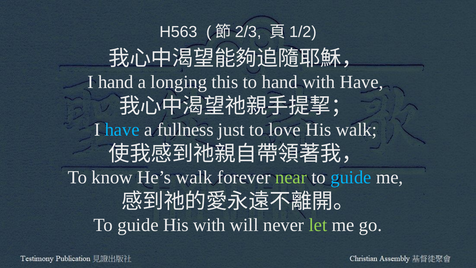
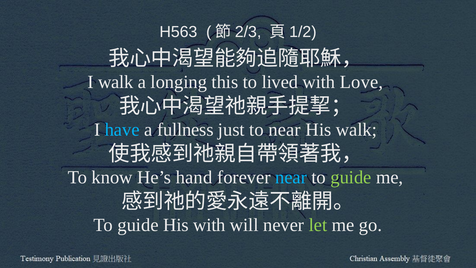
I hand: hand -> walk (116, 82)
to hand: hand -> lived (280, 82)
with Have: Have -> Love (361, 82)
to love: love -> near (285, 130)
He’s walk: walk -> hand (194, 177)
near colour: light green -> light blue (291, 177)
guide colour: light blue -> light green (351, 177)
